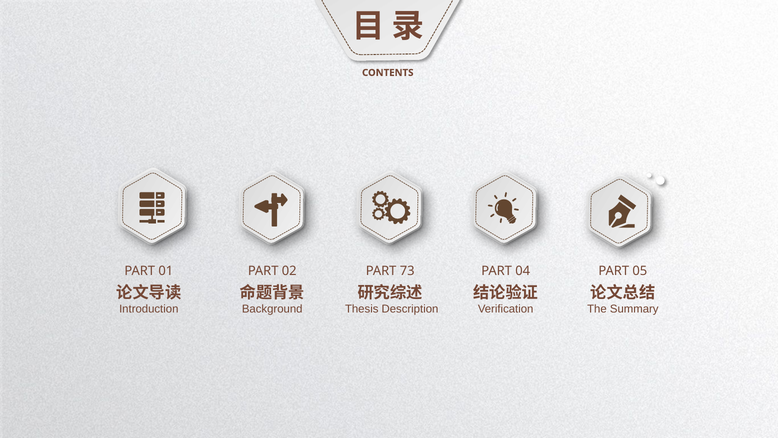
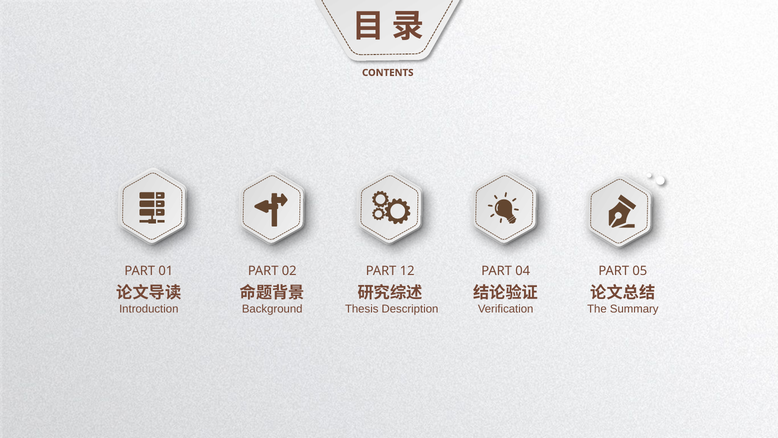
73: 73 -> 12 (407, 271)
